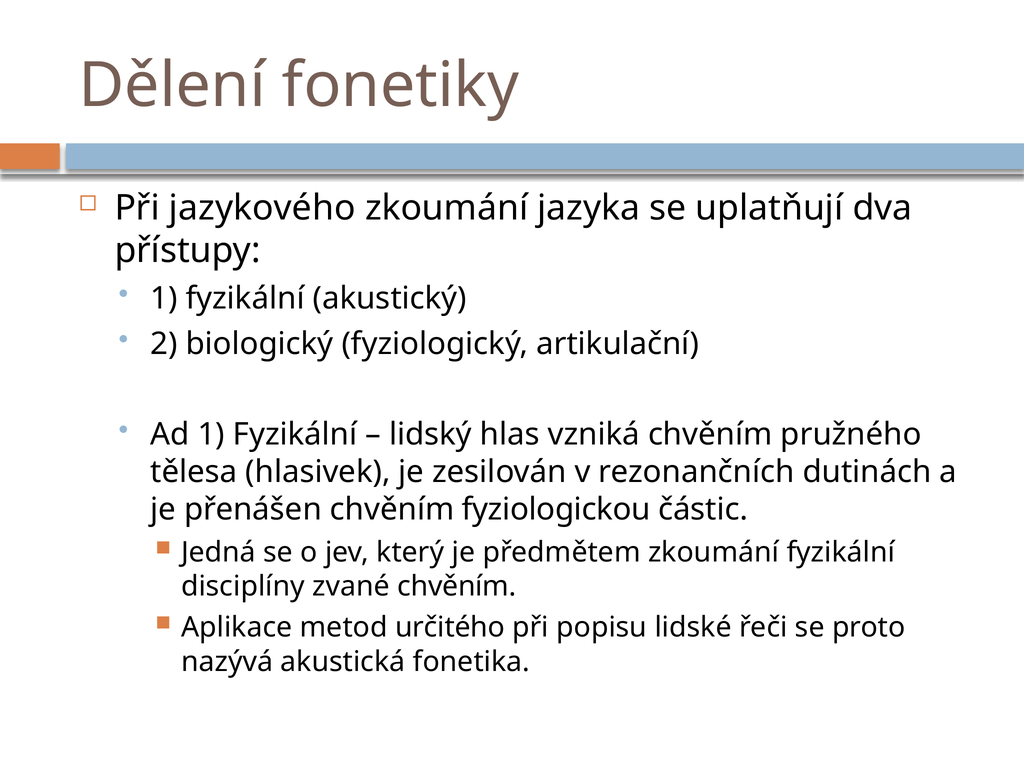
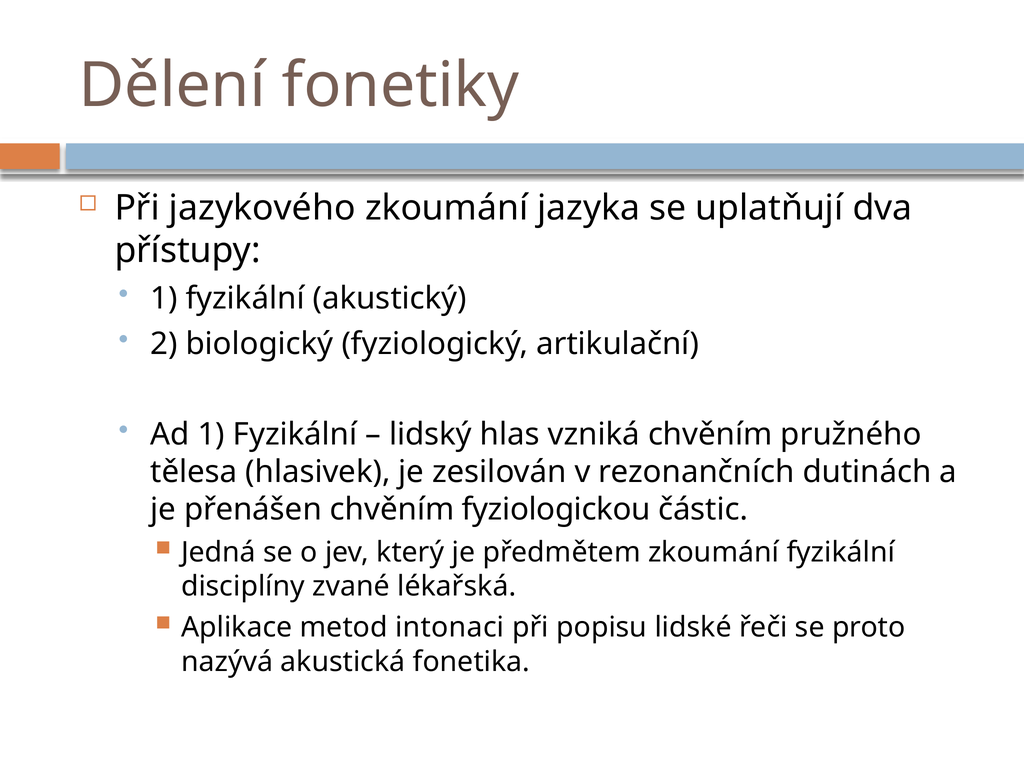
zvané chvěním: chvěním -> lékařská (457, 586)
určitého: určitého -> intonaci (450, 628)
